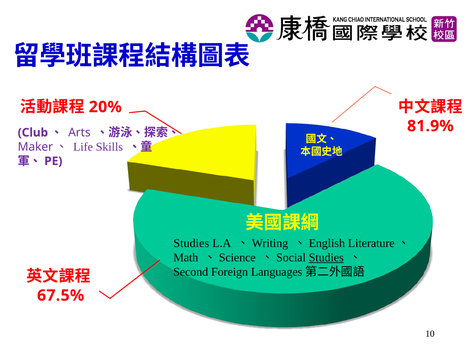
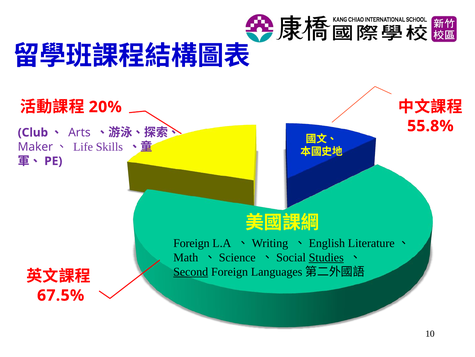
81.9%: 81.9% -> 55.8% (430, 126)
Studies: Studies -> Foreign (191, 243)
Second underline: none -> present (191, 271)
